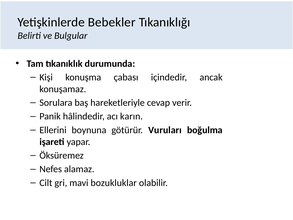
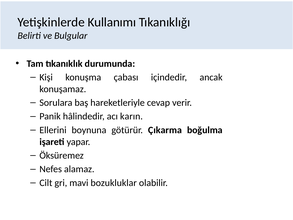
Bebekler: Bebekler -> Kullanımı (112, 22)
Vuruları: Vuruları -> Çıkarma (165, 130)
